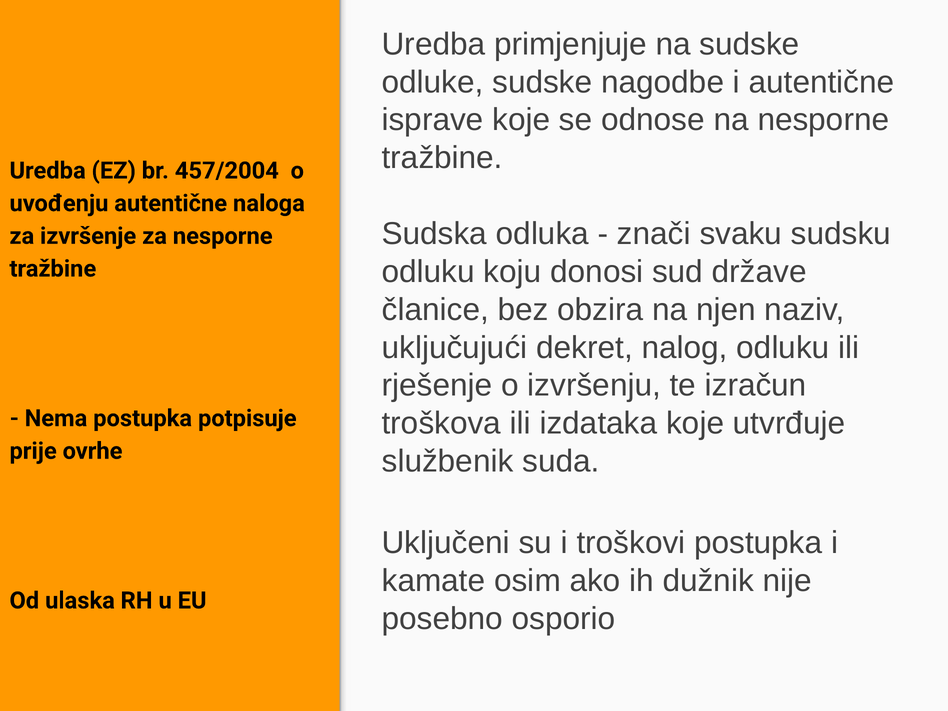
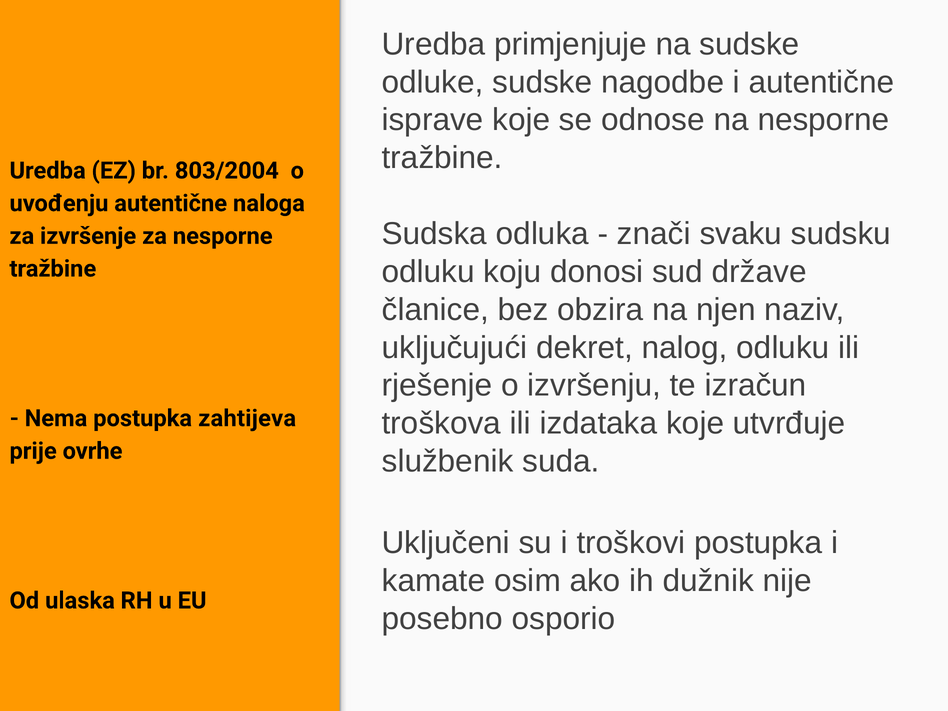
457/2004: 457/2004 -> 803/2004 (227, 171)
potpisuje: potpisuje -> zahtijeva (247, 418)
